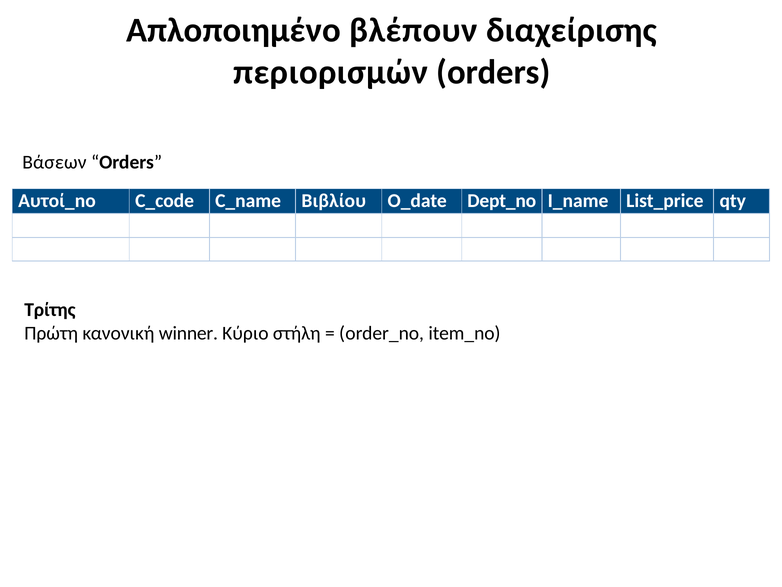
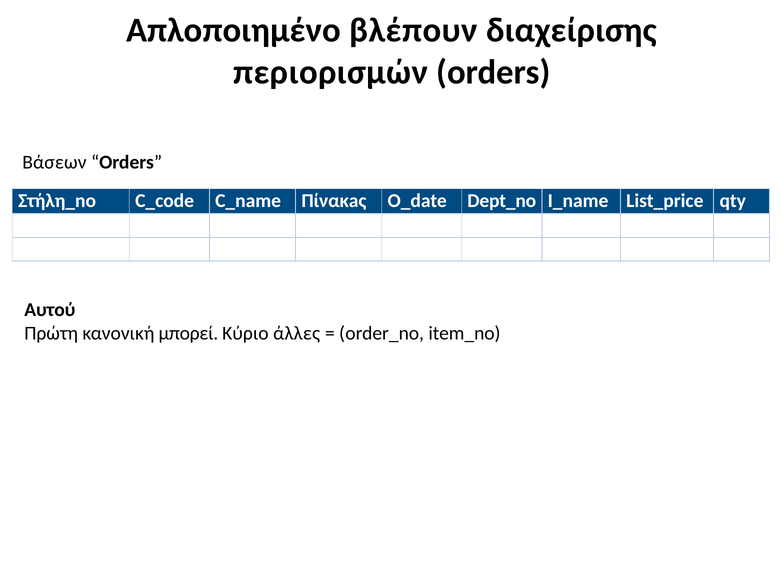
Αυτοί_no: Αυτοί_no -> Στήλη_no (57, 201)
Βιβλίου: Βιβλίου -> Πίνακaς (334, 201)
Τρίτης: Τρίτης -> Αυτού (50, 309)
winner: winner -> μπορεί (188, 333)
στήλη: στήλη -> άλλες (297, 333)
